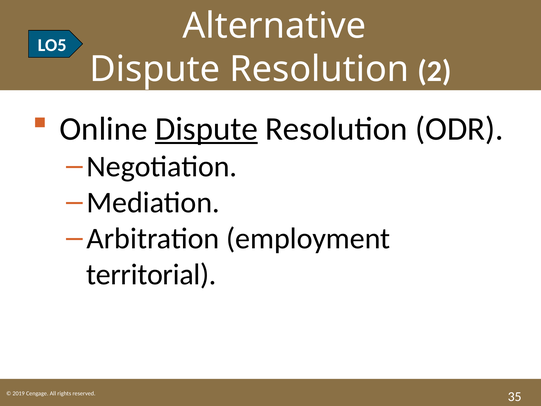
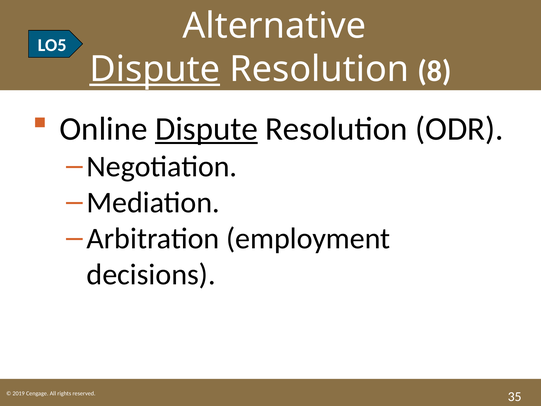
Dispute underline: none -> present (155, 69)
2: 2 -> 8 (435, 71)
territorial: territorial -> decisions (151, 275)
